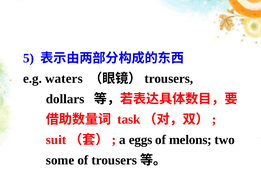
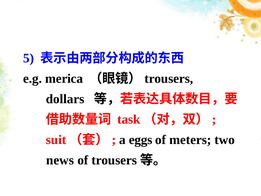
waters: waters -> merica (64, 78)
melons: melons -> meters (190, 140)
some: some -> news (60, 160)
